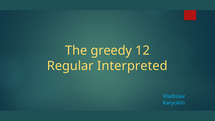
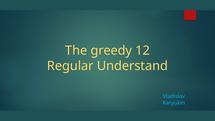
Interpreted: Interpreted -> Understand (132, 66)
